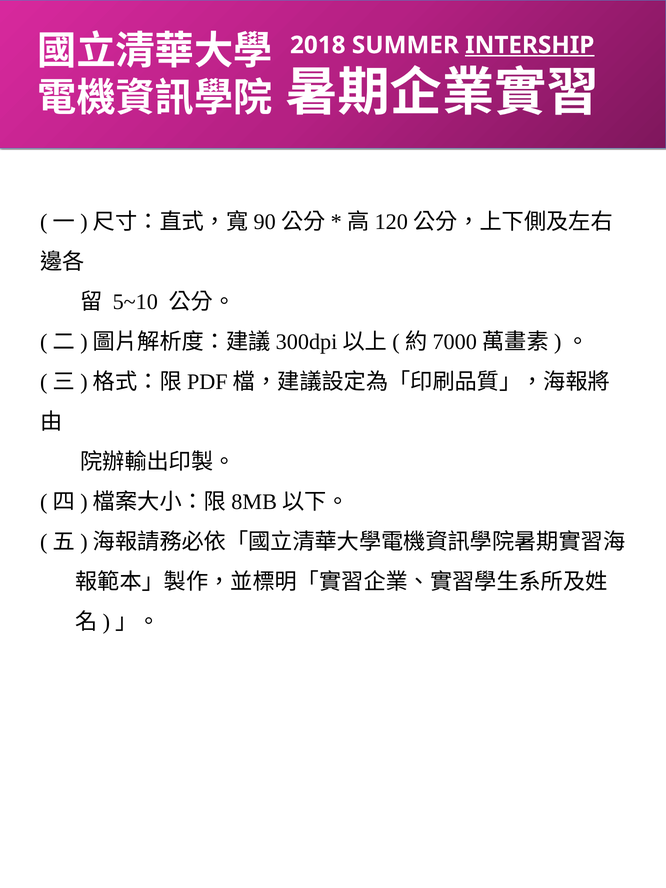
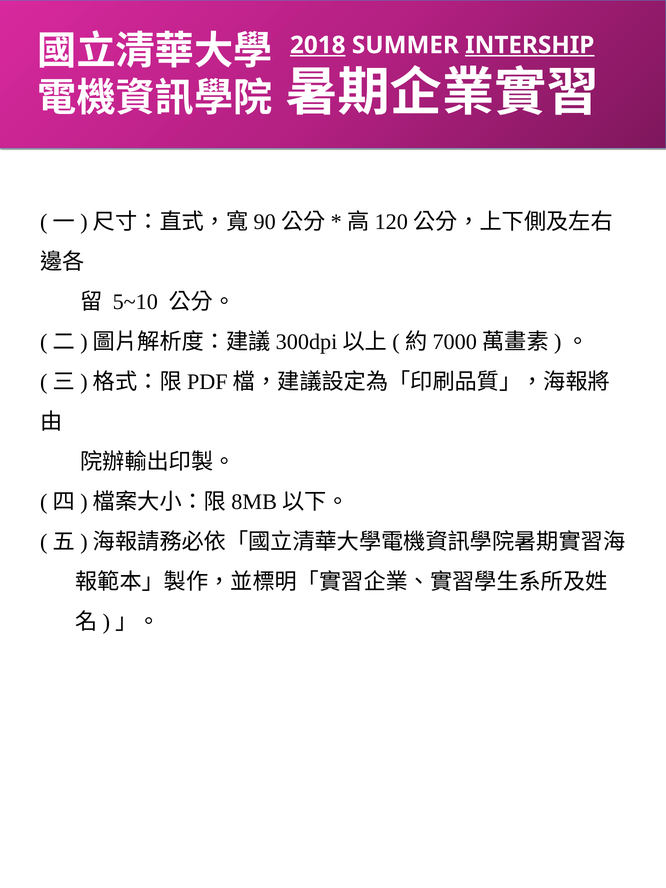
2018 underline: none -> present (318, 45)
